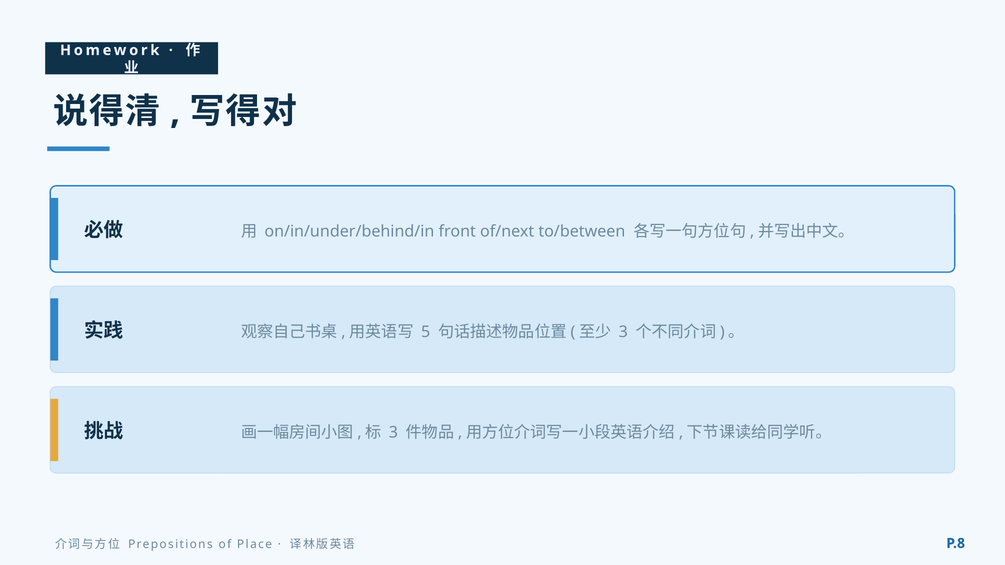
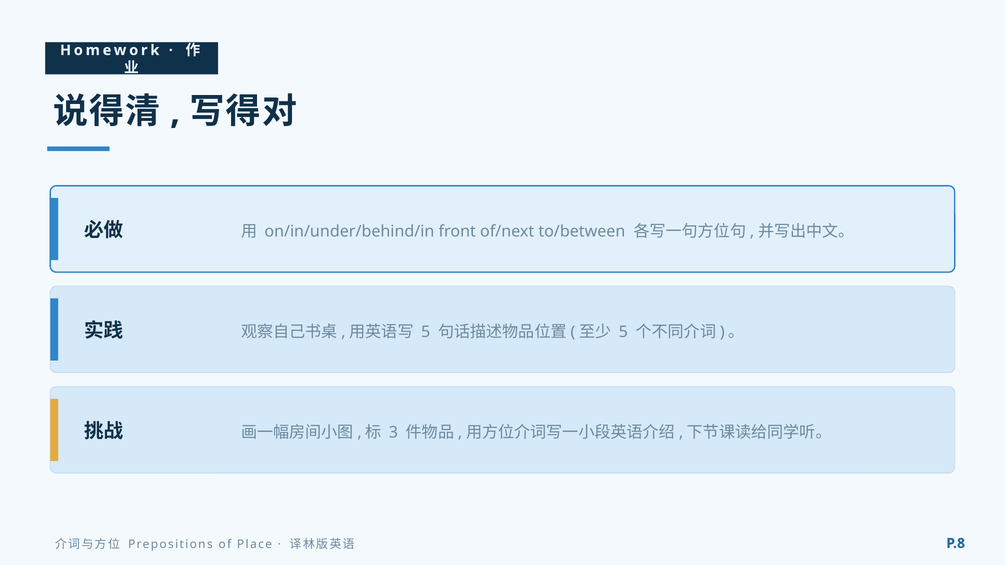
3: 3 -> 5 (623, 332)
